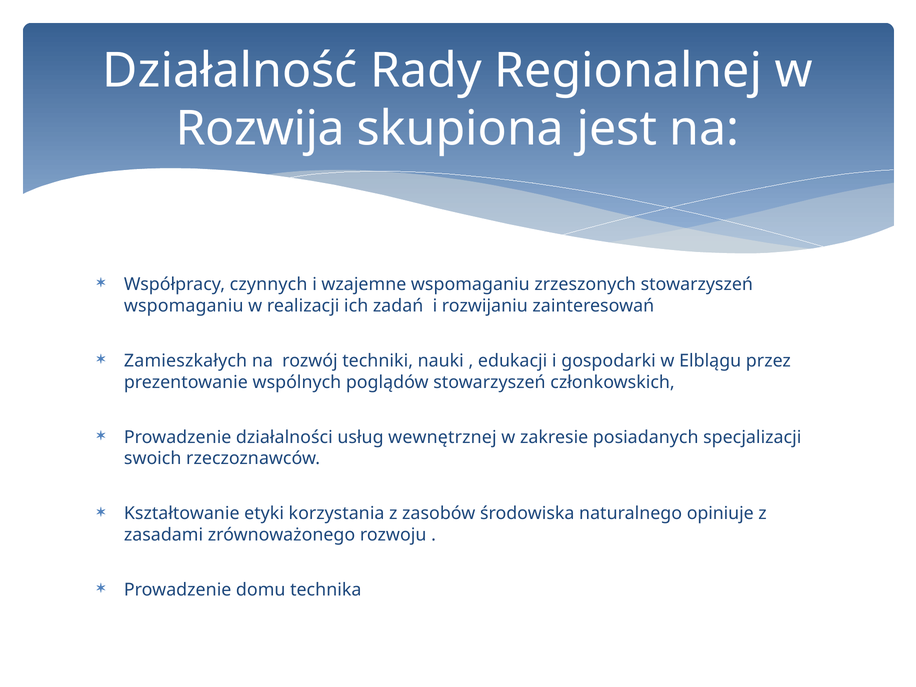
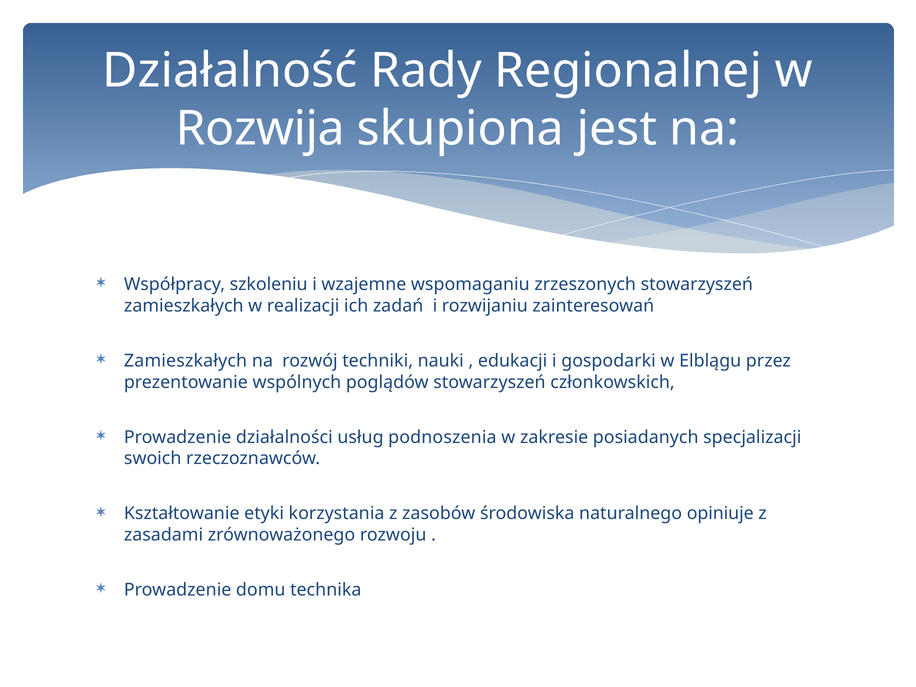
czynnych: czynnych -> szkoleniu (269, 285)
wspomaganiu: wspomaganiu -> zamieszkałych (184, 306)
wewnętrznej: wewnętrznej -> podnoszenia (442, 437)
